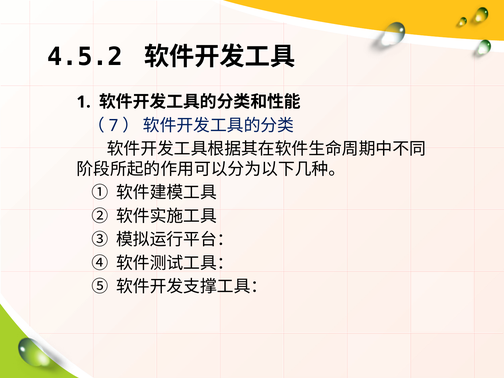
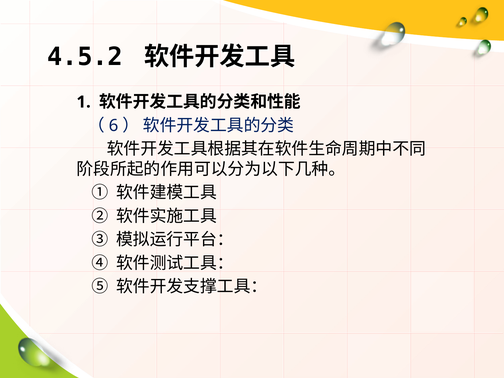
7: 7 -> 6 (114, 125)
